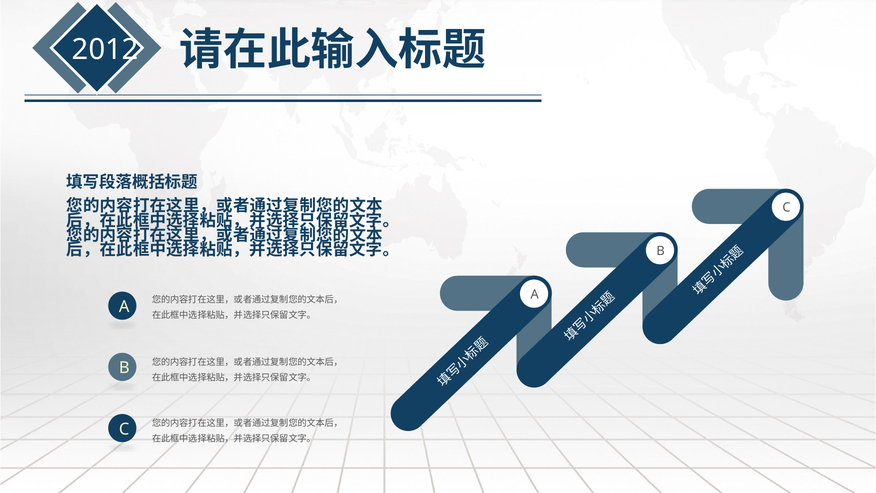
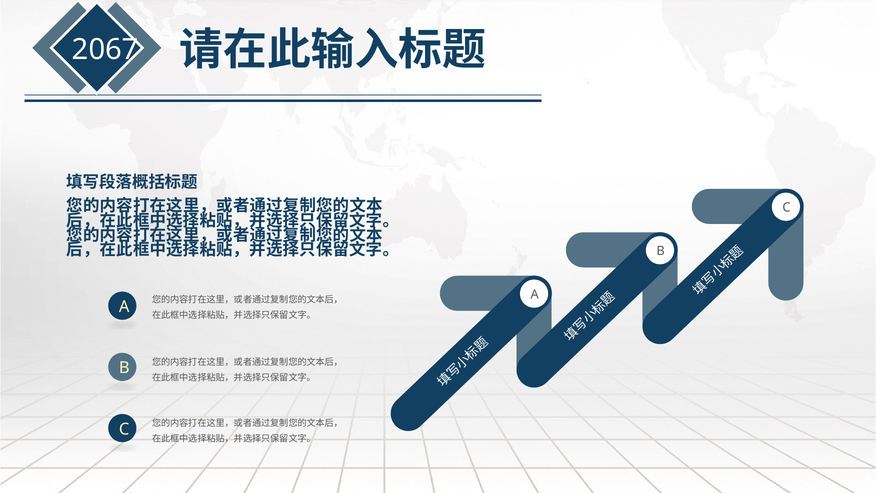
2012: 2012 -> 2067 (105, 50)
